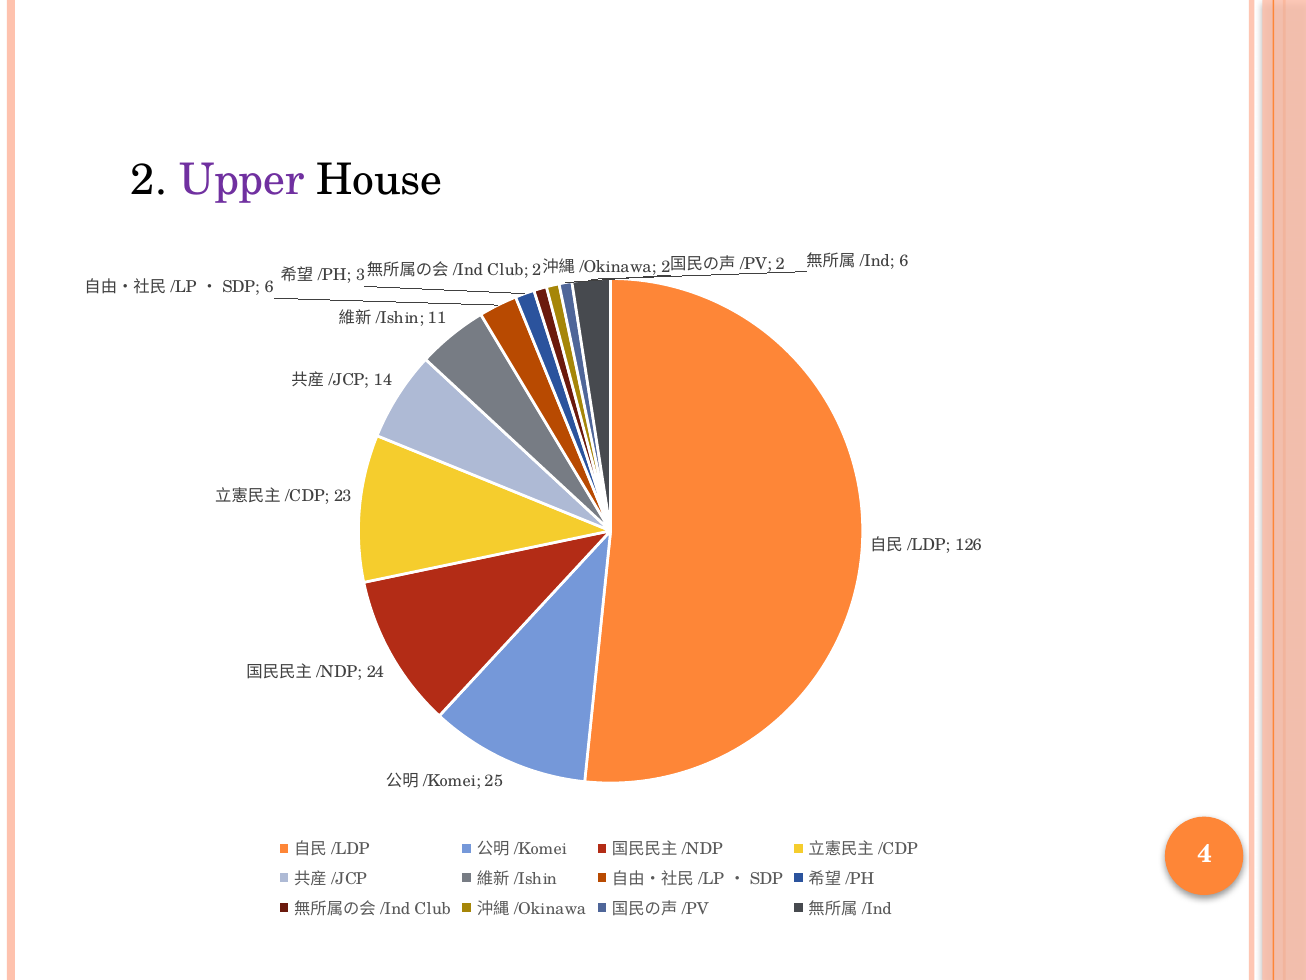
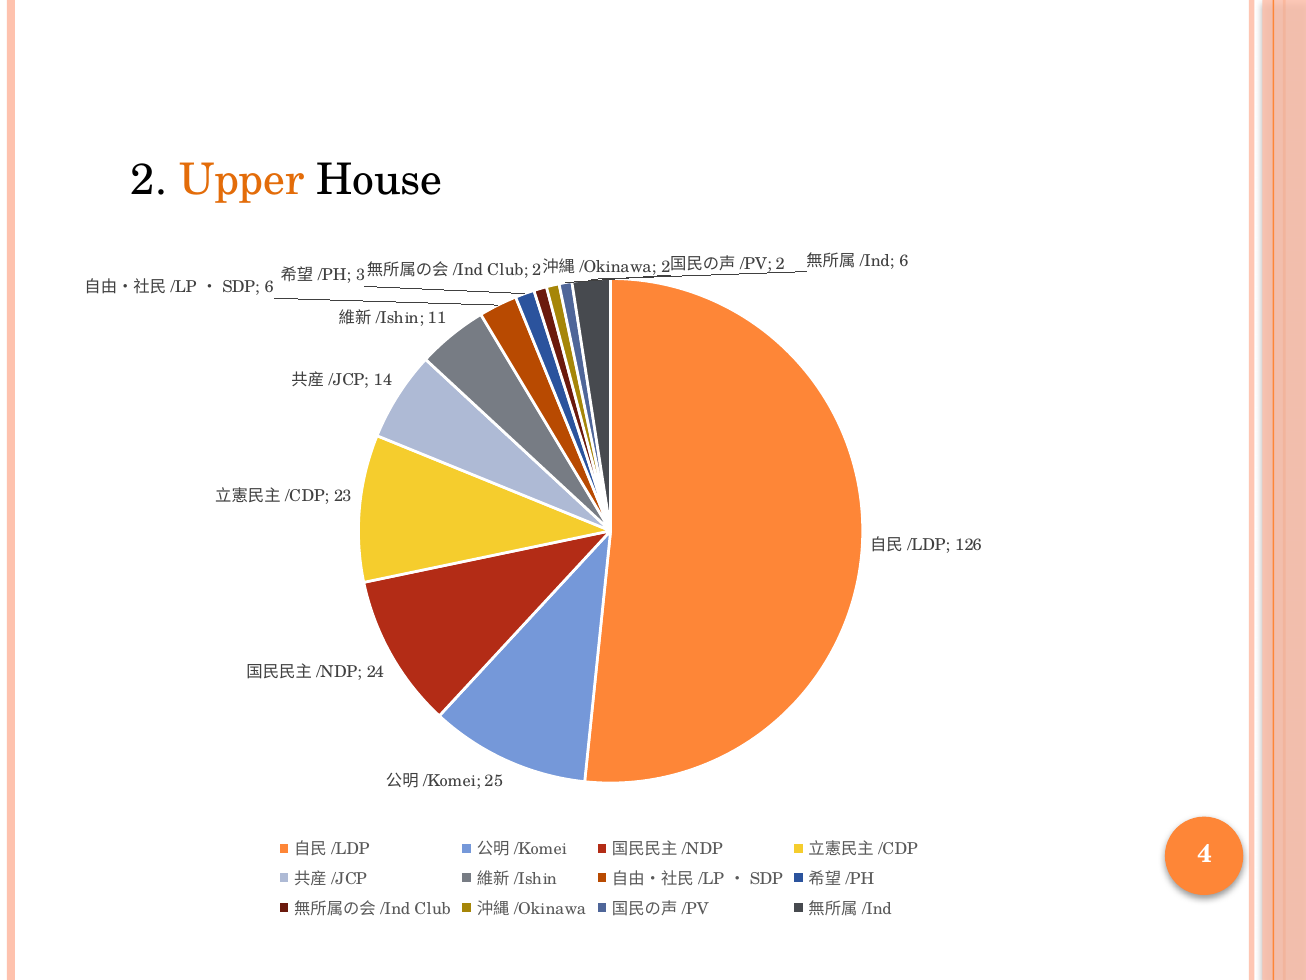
Upper colour: purple -> orange (242, 180)
